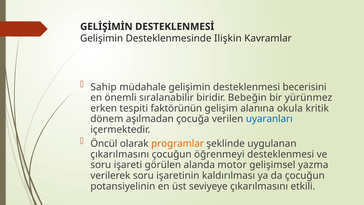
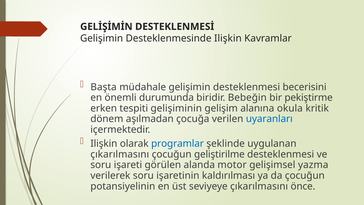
Sahip: Sahip -> Başta (104, 87)
sıralanabilir: sıralanabilir -> durumunda (166, 98)
yürünmez: yürünmez -> pekiştirme (309, 98)
faktörünün: faktörünün -> gelişiminin (176, 108)
Öncül: Öncül -> Ilişkin (104, 143)
programlar colour: orange -> blue (178, 143)
öğrenmeyi: öğrenmeyi -> geliştirilme (219, 154)
etkili: etkili -> önce (303, 186)
